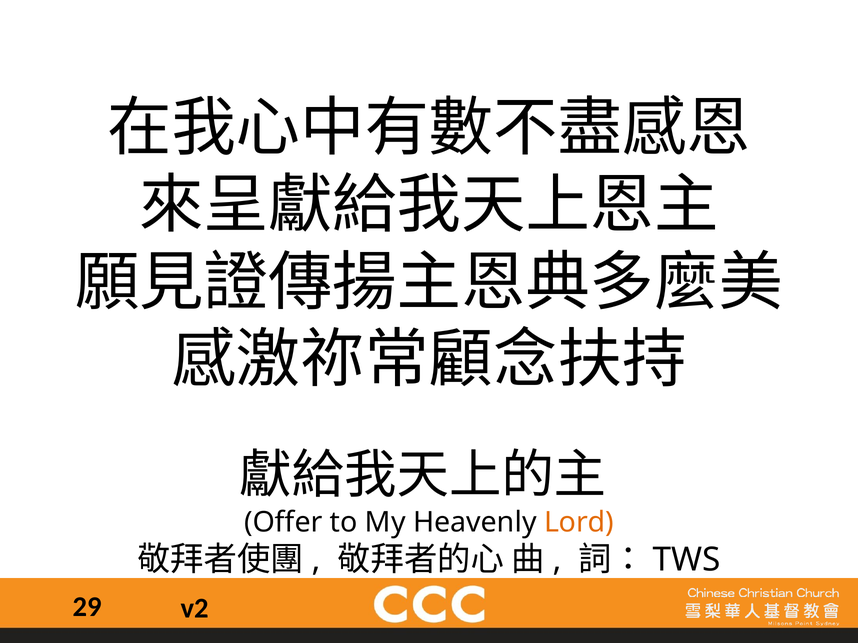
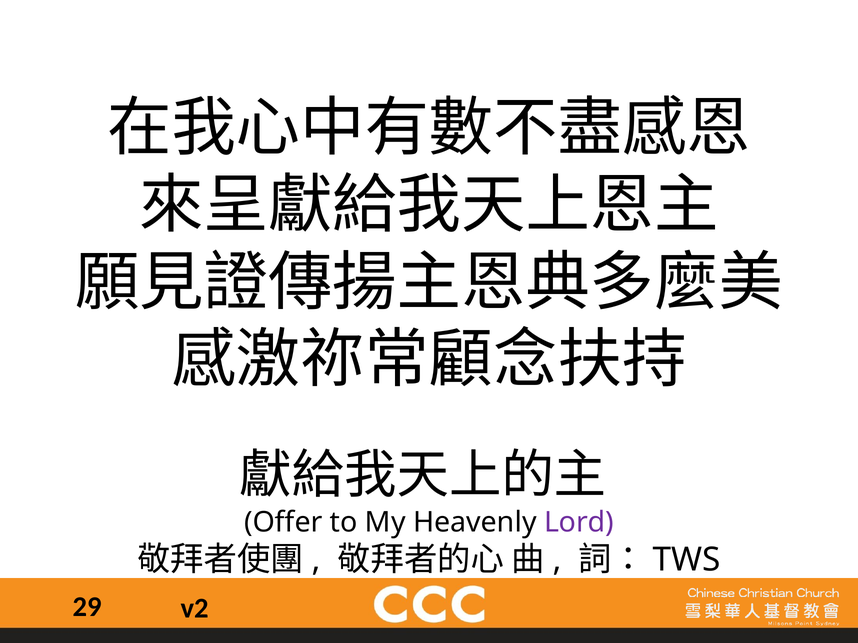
Lord colour: orange -> purple (579, 523)
